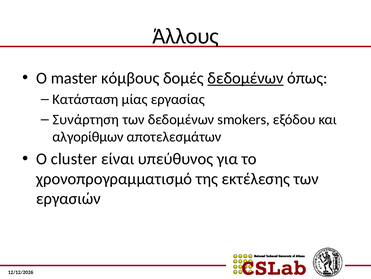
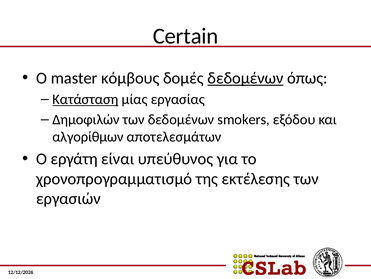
Άλλους: Άλλους -> Certain (186, 36)
Κατάσταση underline: none -> present (85, 99)
Συνάρτηση: Συνάρτηση -> Δημοφιλών (86, 119)
cluster: cluster -> εργάτη (74, 159)
